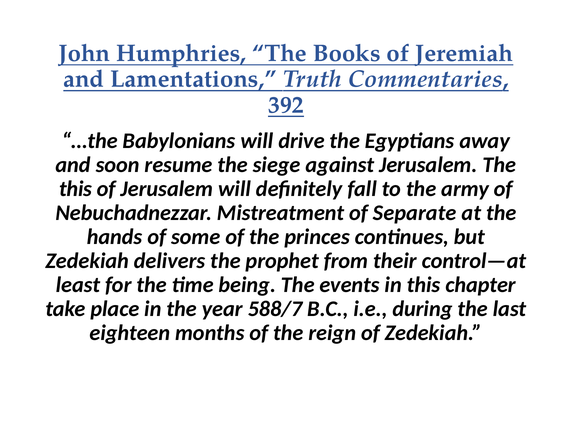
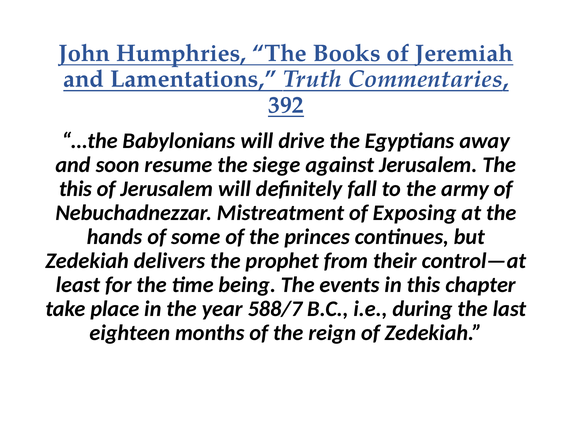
Separate: Separate -> Exposing (415, 213)
